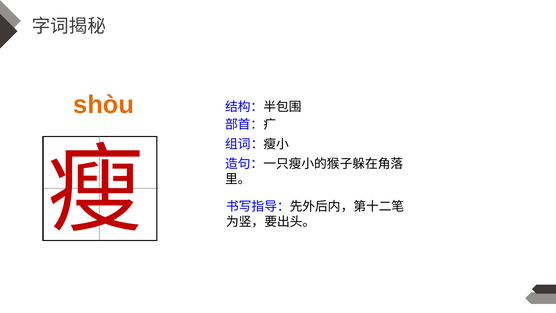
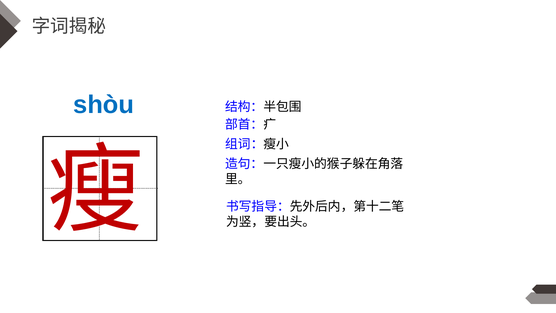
shòu colour: orange -> blue (104, 105)
